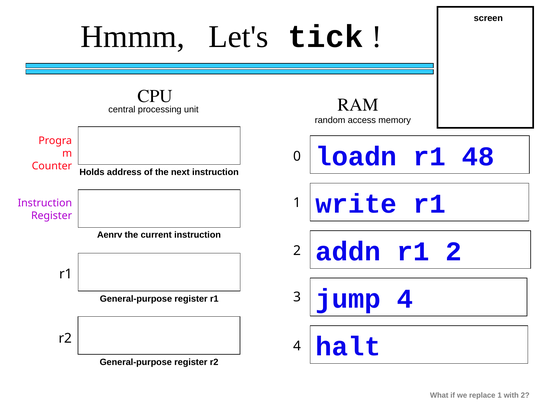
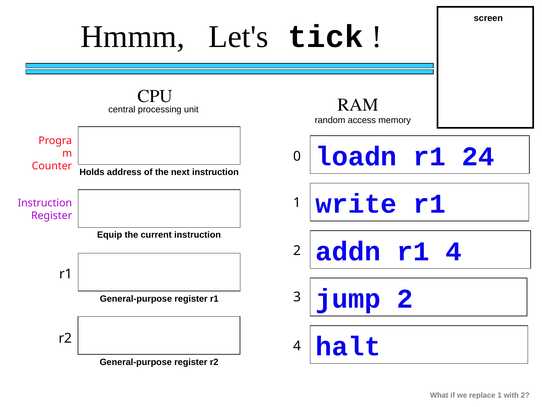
48: 48 -> 24 (478, 156)
Aenrv: Aenrv -> Equip (110, 234)
r1 2: 2 -> 4 (454, 251)
jump 4: 4 -> 2 (405, 299)
